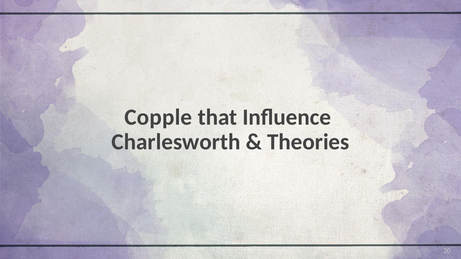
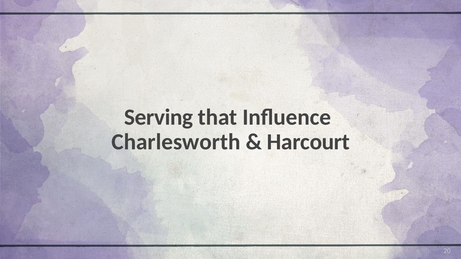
Copple: Copple -> Serving (159, 117)
Theories: Theories -> Harcourt (308, 142)
